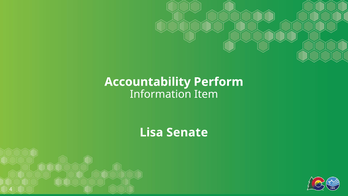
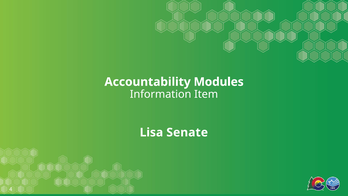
Perform: Perform -> Modules (219, 82)
